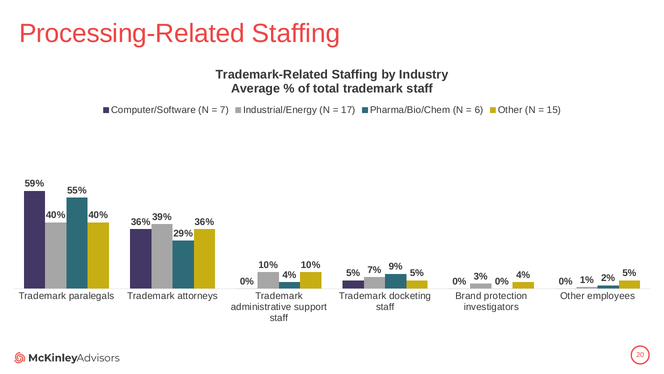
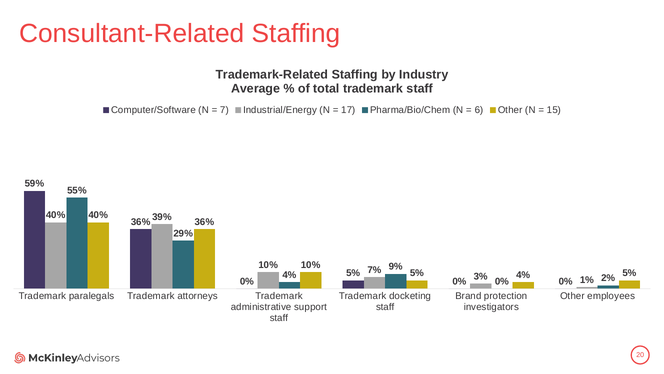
Processing-Related: Processing-Related -> Consultant-Related (132, 33)
